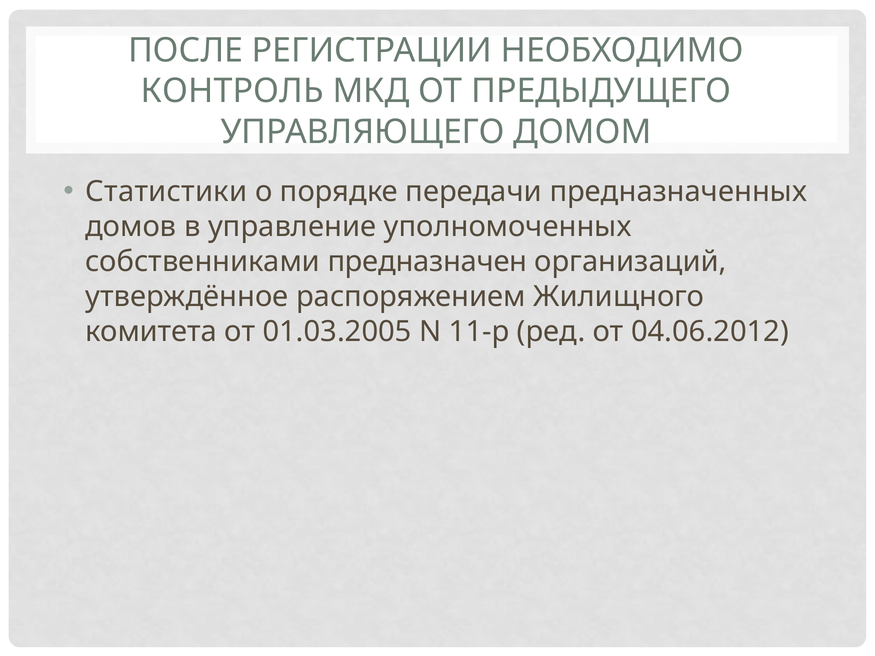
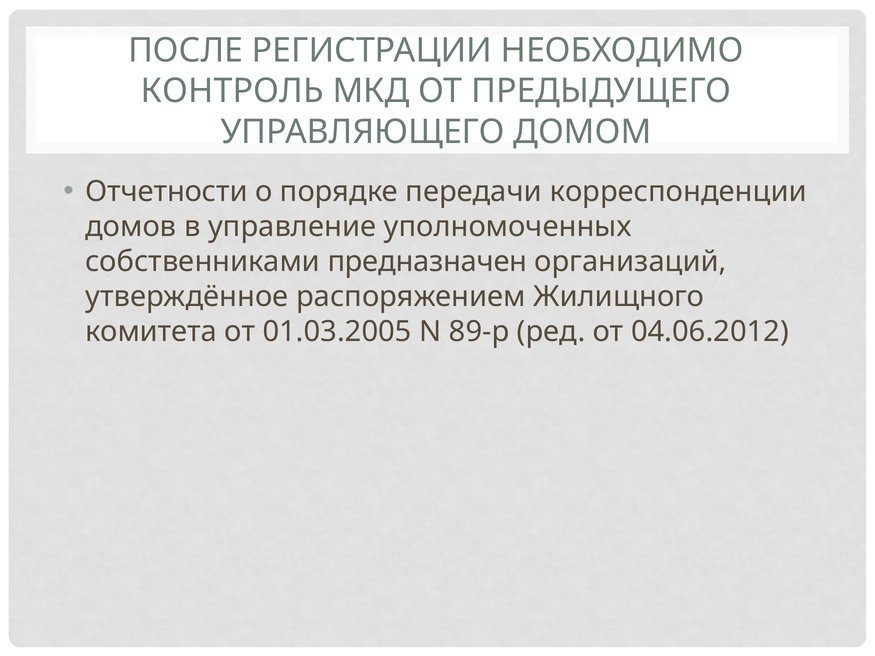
Статистики: Статистики -> Отчетности (167, 192)
предназначенных: предназначенных -> корреспонденции (678, 192)
11-р: 11-р -> 89-р (479, 332)
